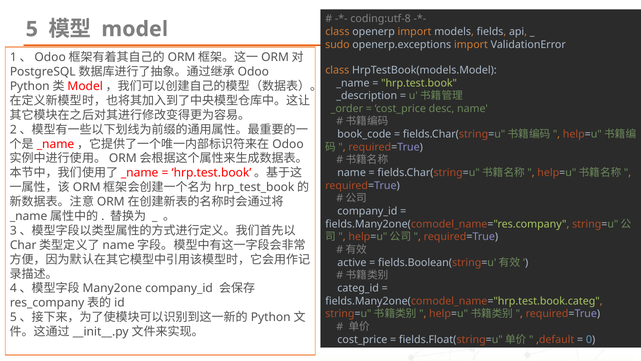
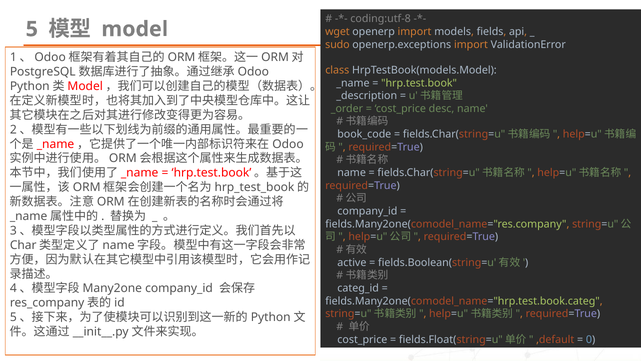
class: class -> wget (337, 32)
